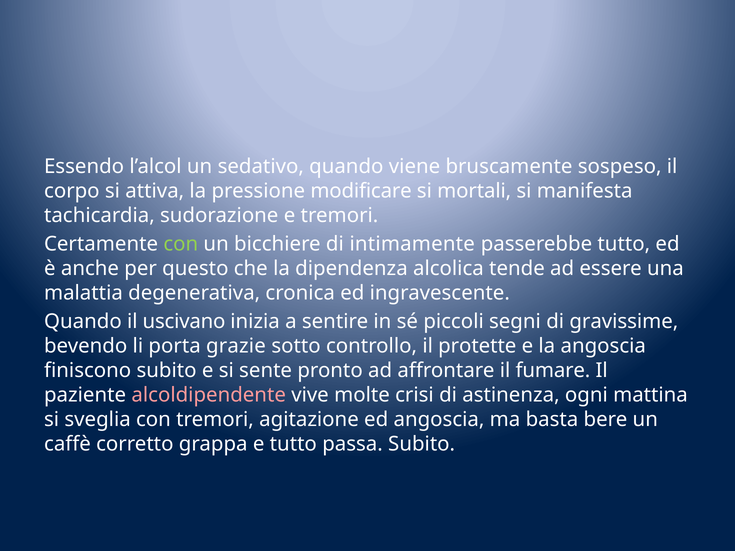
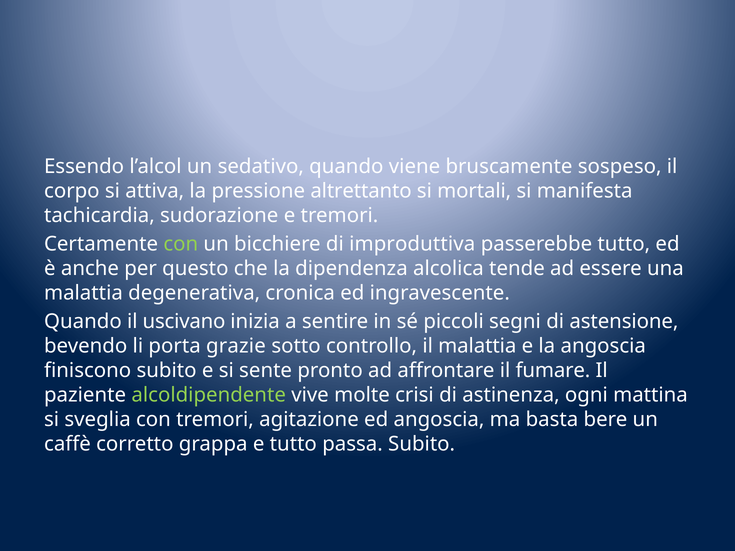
modificare: modificare -> altrettanto (361, 191)
intimamente: intimamente -> improduttiva (412, 244)
gravissime: gravissime -> astensione (624, 322)
il protette: protette -> malattia (477, 346)
alcoldipendente colour: pink -> light green (209, 395)
